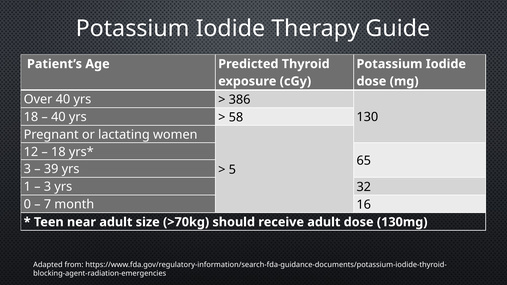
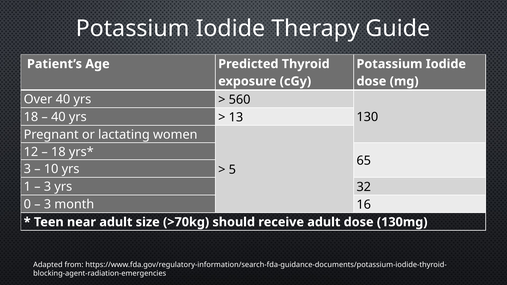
386: 386 -> 560 (240, 100)
58: 58 -> 13 (236, 117)
39: 39 -> 10 (51, 169)
7: 7 -> 3 (48, 205)
